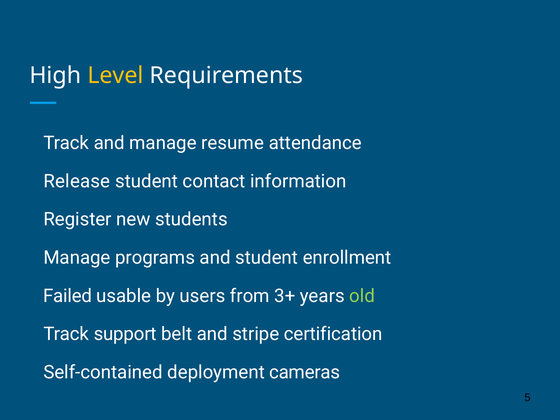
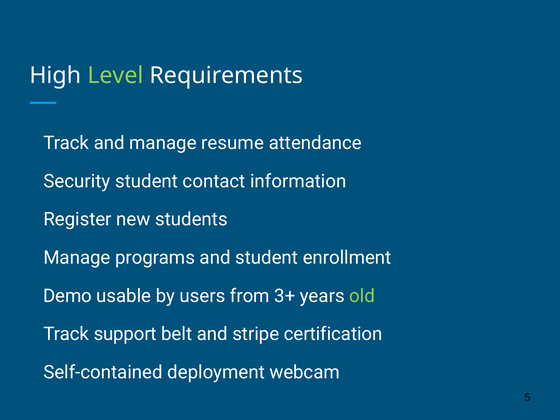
Level colour: yellow -> light green (115, 75)
Release: Release -> Security (77, 181)
Failed: Failed -> Demo (68, 296)
cameras: cameras -> webcam (305, 372)
